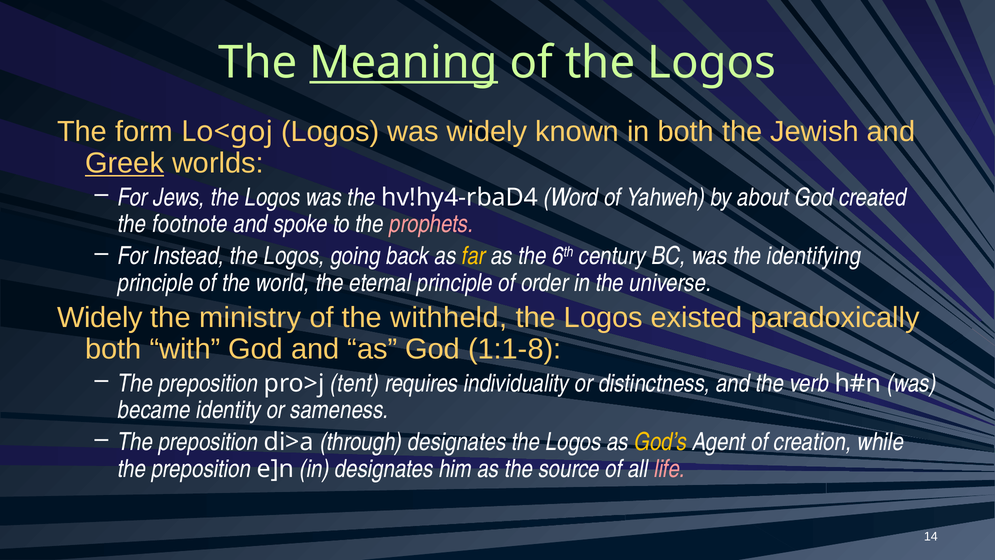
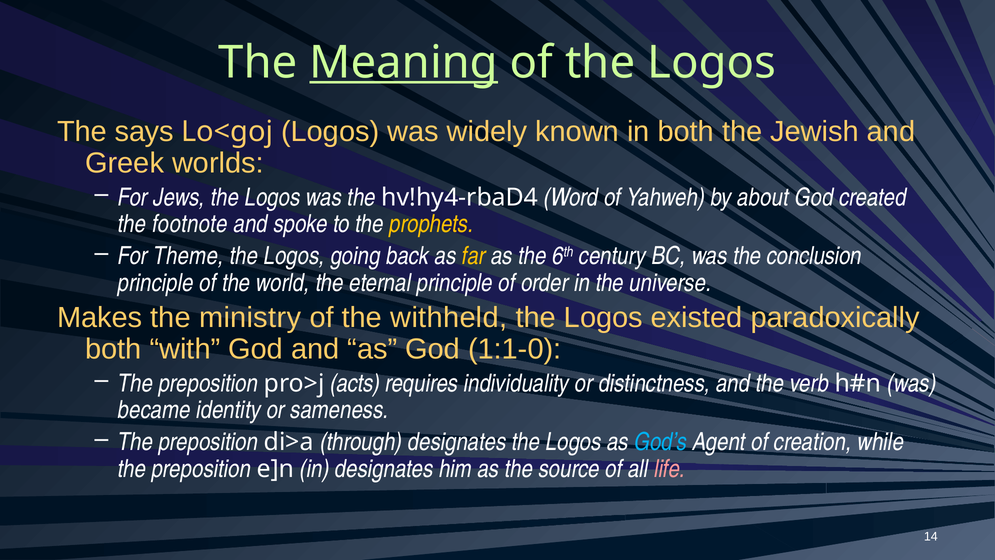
form: form -> says (144, 132)
Greek underline: present -> none (125, 163)
prophets colour: pink -> yellow (432, 224)
Instead: Instead -> Theme (189, 256)
identifying: identifying -> conclusion (814, 256)
Widely: Widely -> Makes (100, 318)
1:1-8: 1:1-8 -> 1:1-0 (515, 349)
tent: tent -> acts (355, 383)
God’s colour: yellow -> light blue (661, 442)
